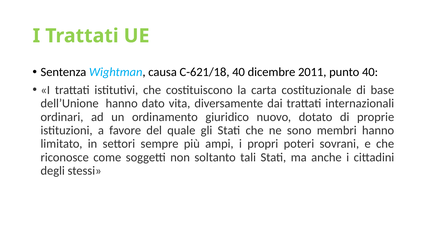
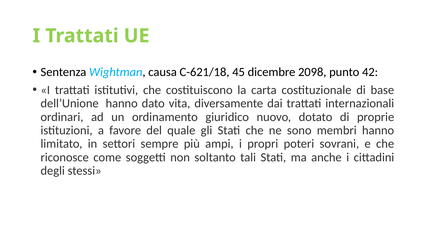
C-621/18 40: 40 -> 45 (239, 72)
2011: 2011 -> 2098 (312, 72)
punto 40: 40 -> 42 (370, 72)
